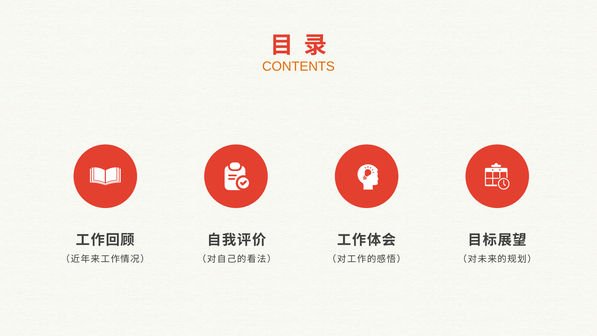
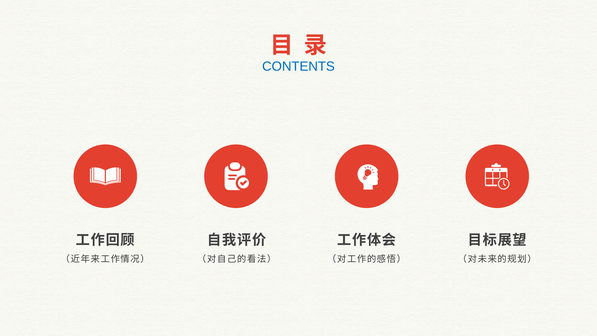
CONTENTS colour: orange -> blue (298, 67)
